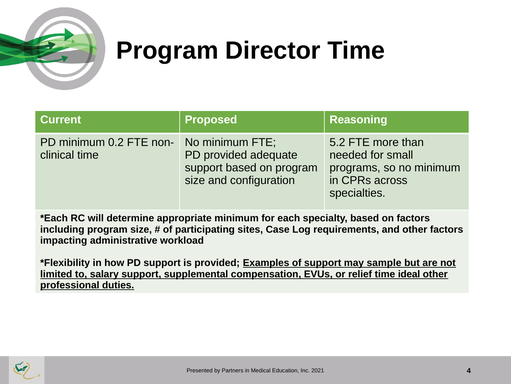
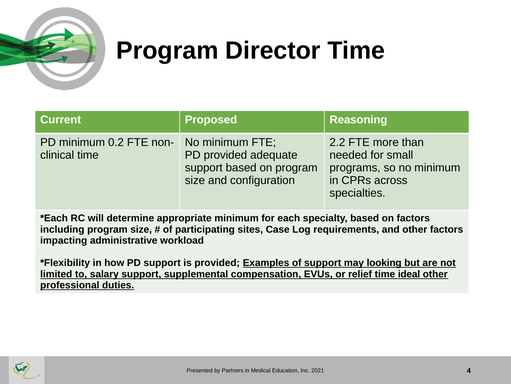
5.2: 5.2 -> 2.2 (337, 142)
sample: sample -> looking (384, 262)
